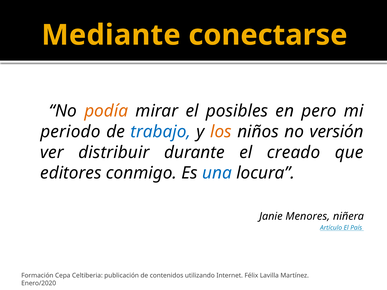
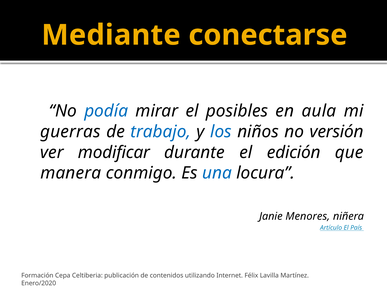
podía colour: orange -> blue (106, 111)
pero: pero -> aula (319, 111)
periodo: periodo -> guerras (70, 132)
los colour: orange -> blue (221, 132)
distribuir: distribuir -> modificar (114, 152)
creado: creado -> edición (294, 152)
editores: editores -> manera (71, 173)
